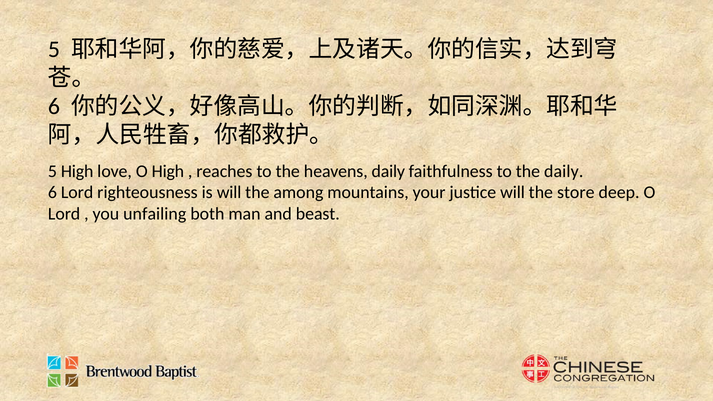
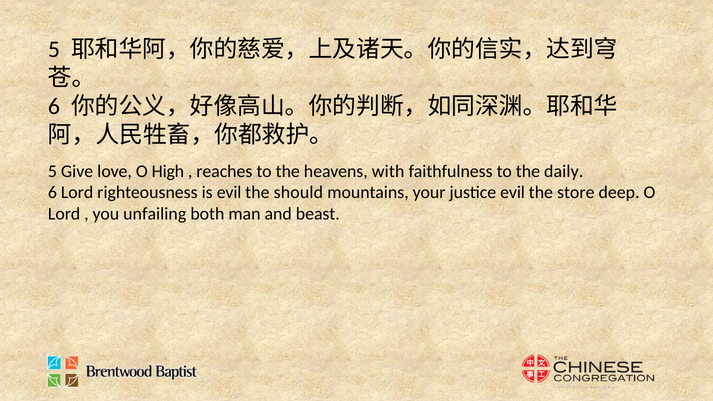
5 High: High -> Give (77, 171)
heavens daily: daily -> with (388, 171)
is will: will -> evil (229, 193)
among: among -> should (298, 193)
justice will: will -> evil (513, 193)
